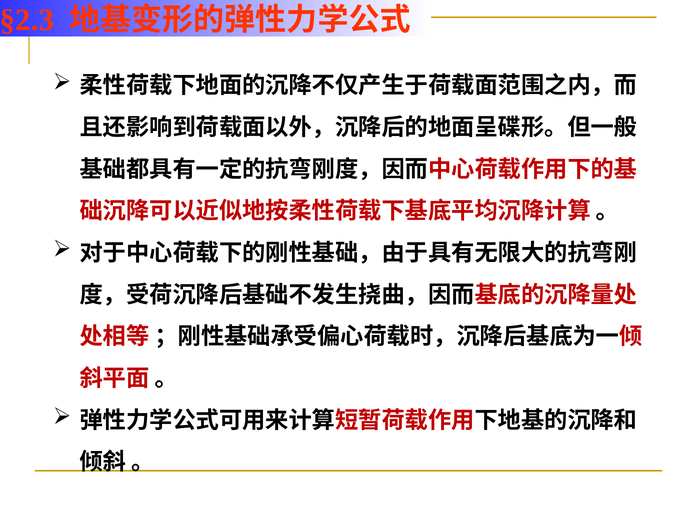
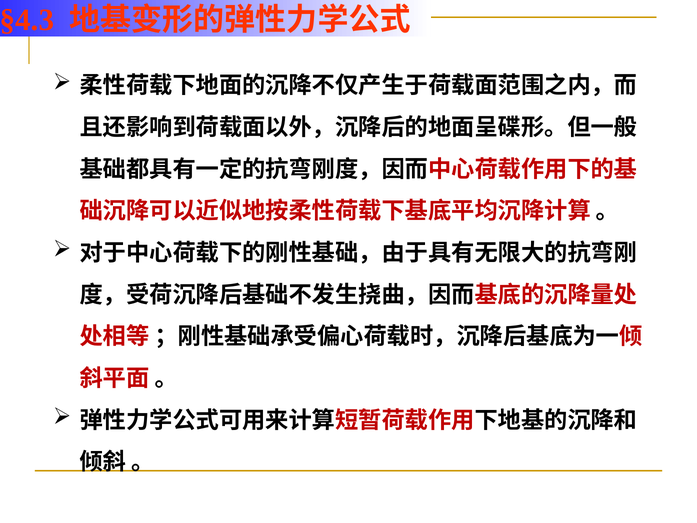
§2.3: §2.3 -> §4.3 (27, 20)
